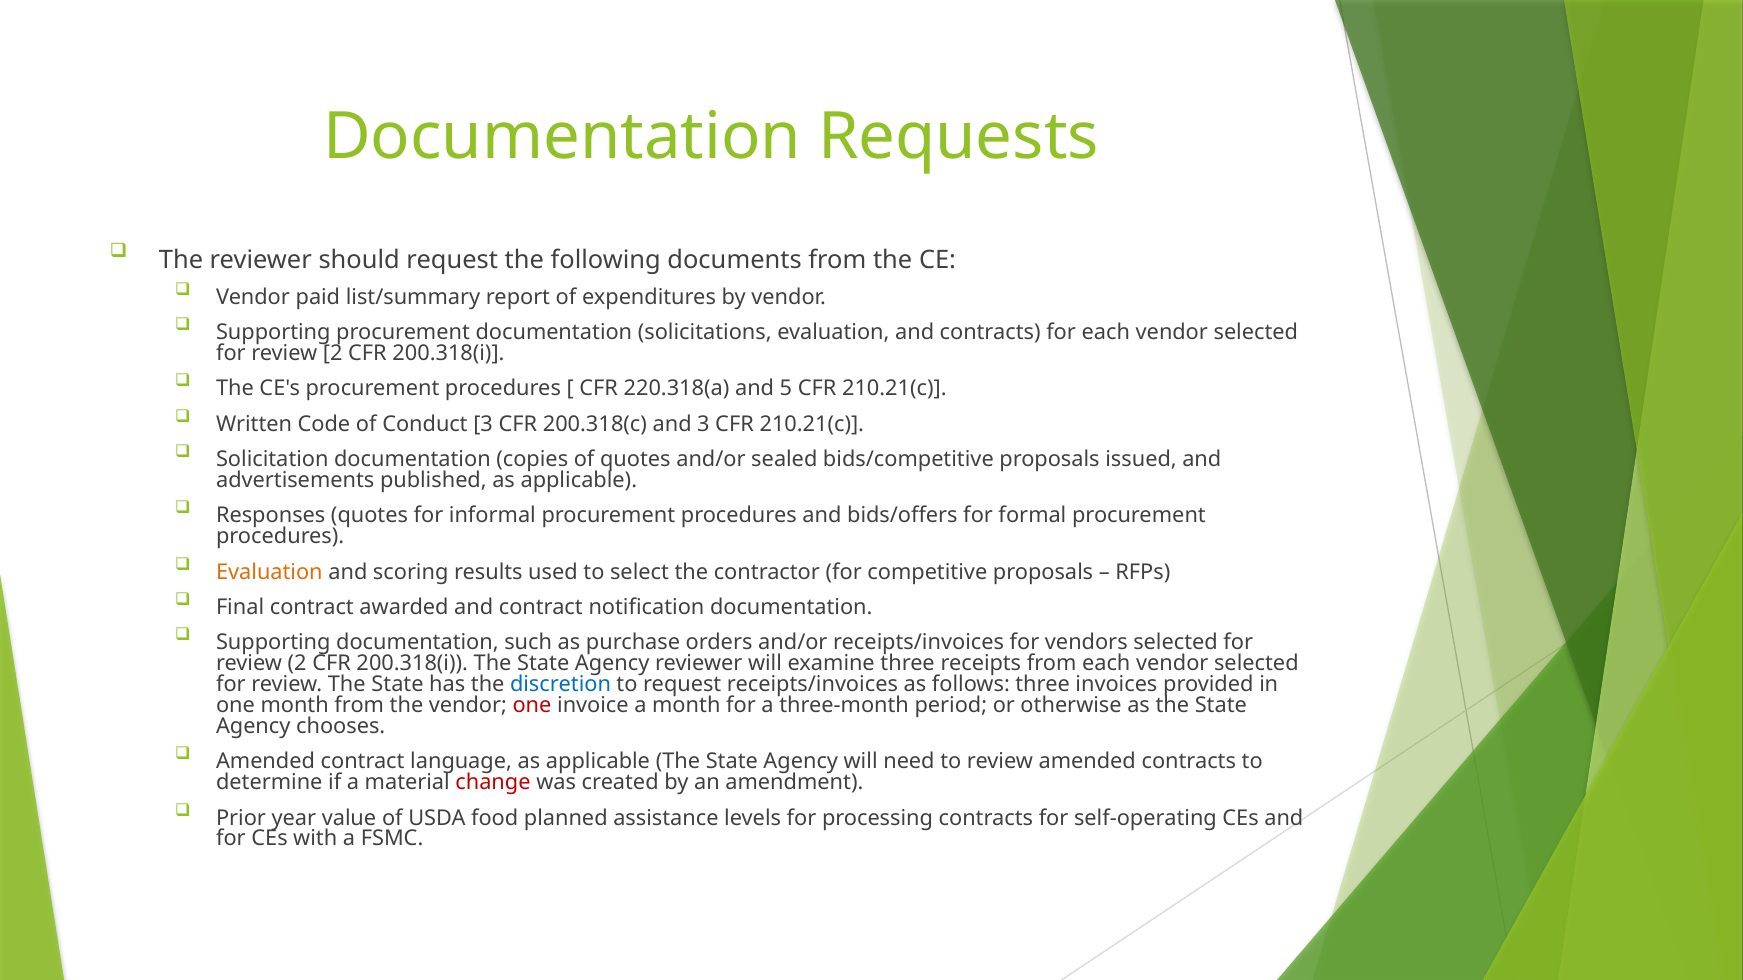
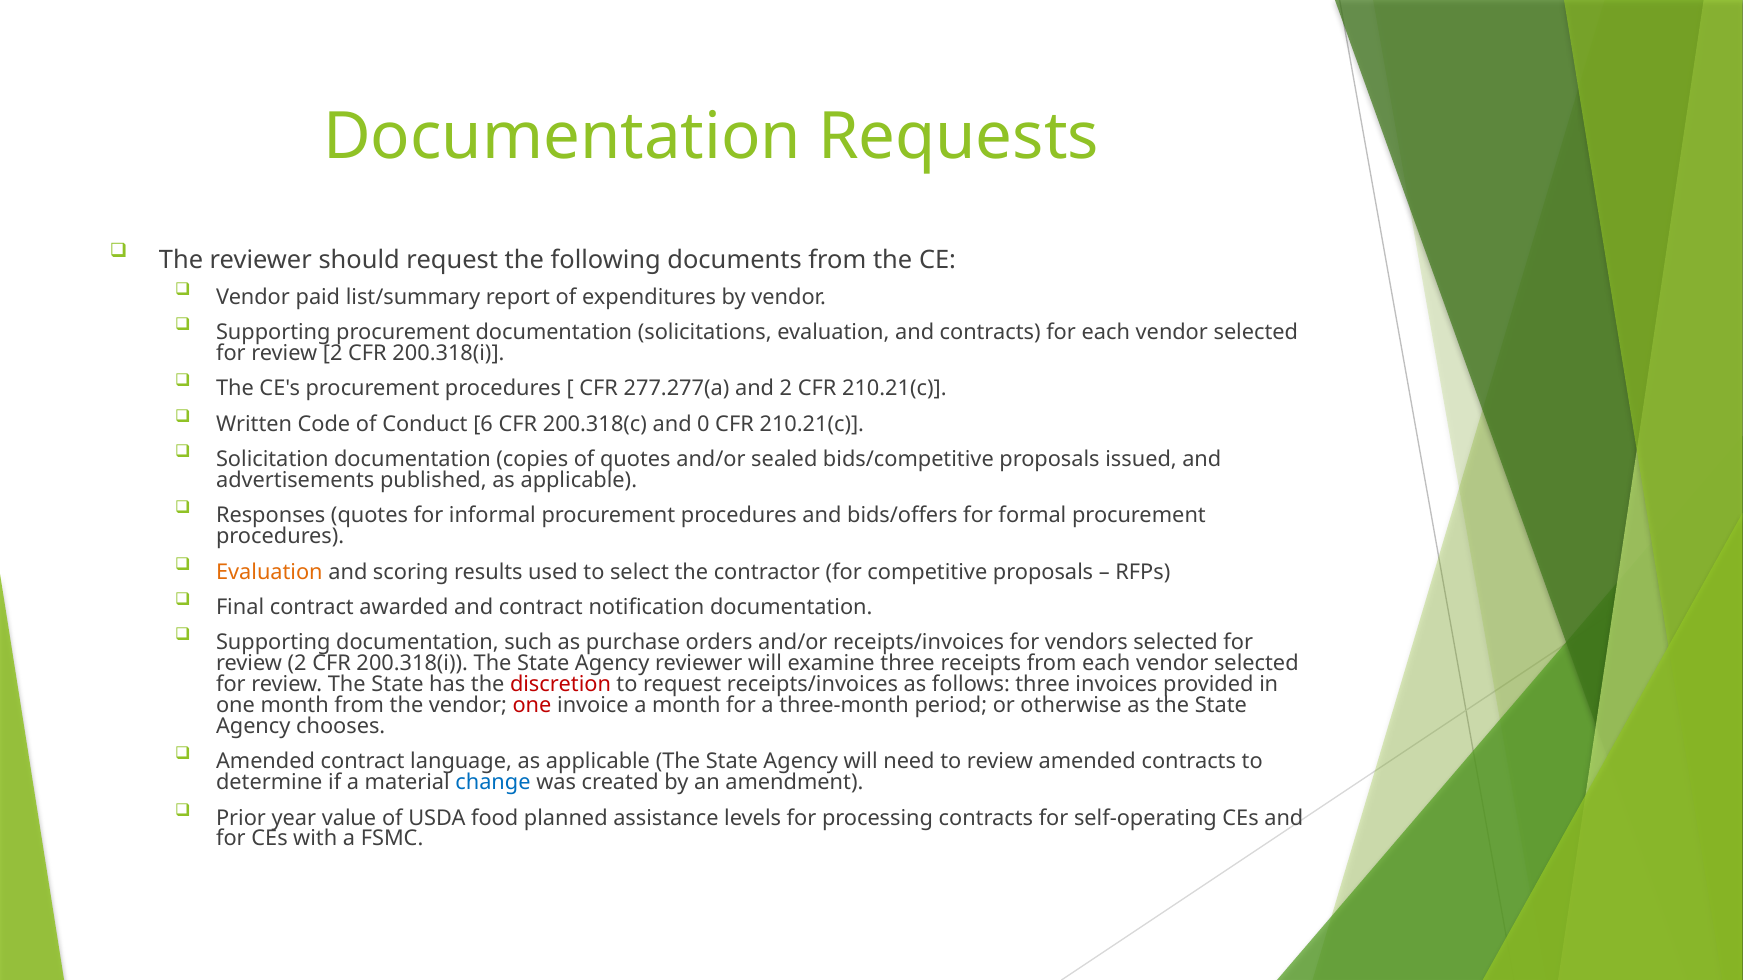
220.318(a: 220.318(a -> 277.277(a (677, 389)
and 5: 5 -> 2 (786, 389)
Conduct 3: 3 -> 6 (483, 424)
and 3: 3 -> 0 (703, 424)
discretion colour: blue -> red (561, 685)
change colour: red -> blue (493, 783)
